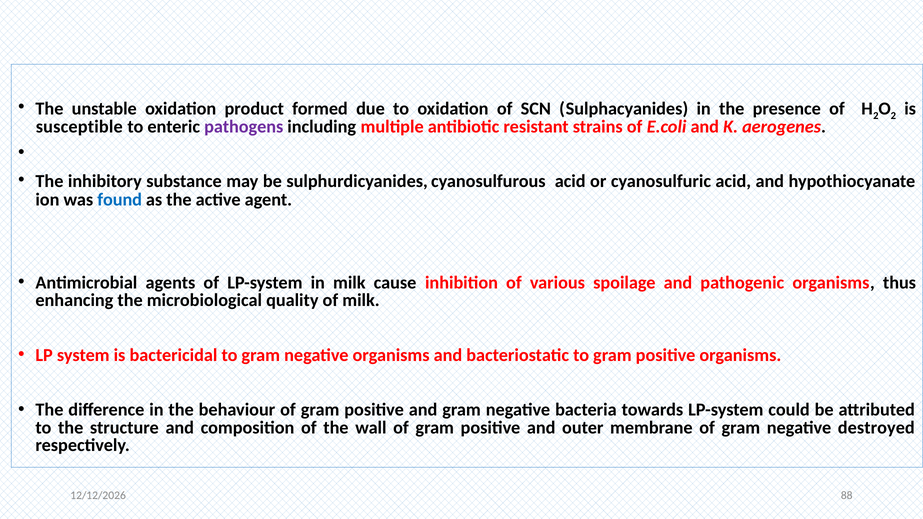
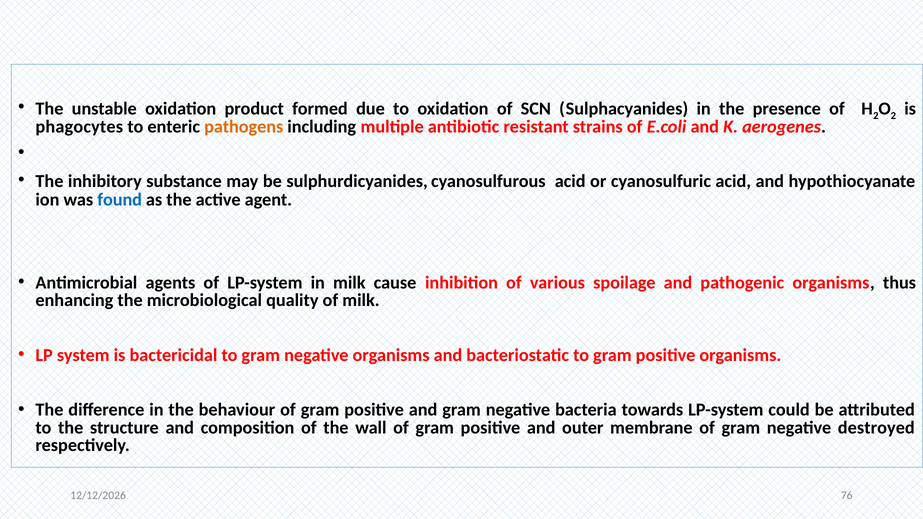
susceptible: susceptible -> phagocytes (79, 127)
pathogens colour: purple -> orange (244, 127)
88: 88 -> 76 (847, 496)
